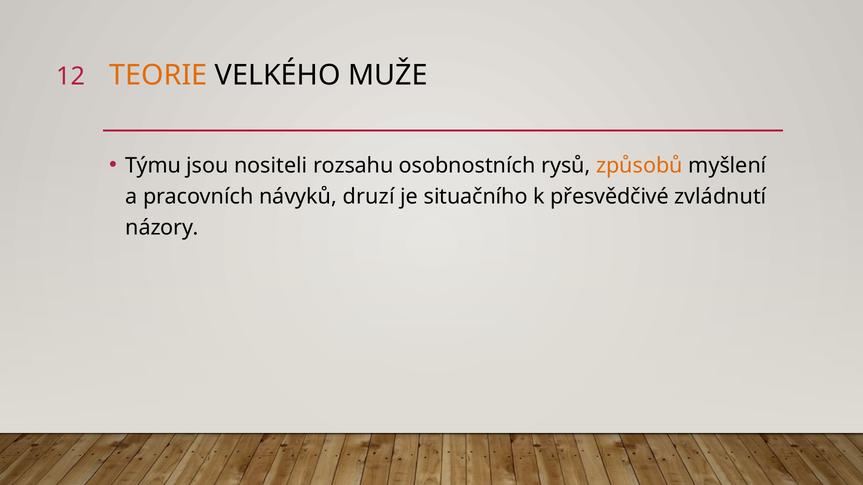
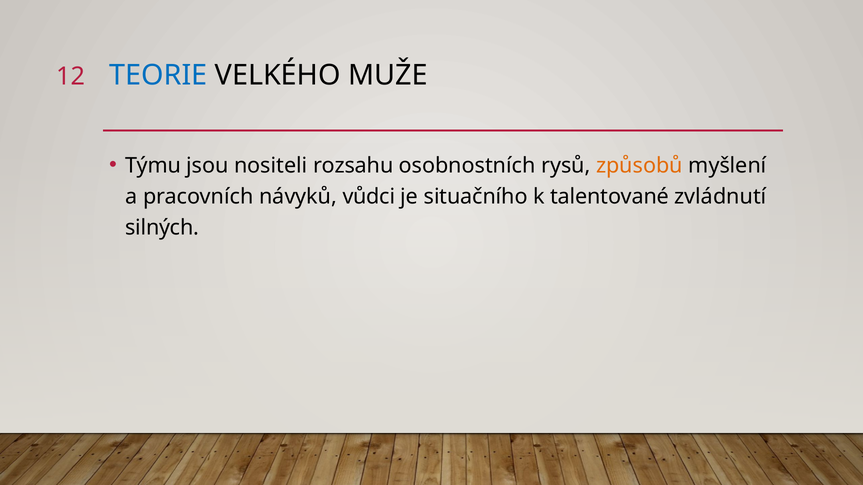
TEORIE colour: orange -> blue (158, 76)
druzí: druzí -> vůdci (369, 197)
přesvědčivé: přesvědčivé -> talentované (610, 197)
názory: názory -> silných (162, 228)
